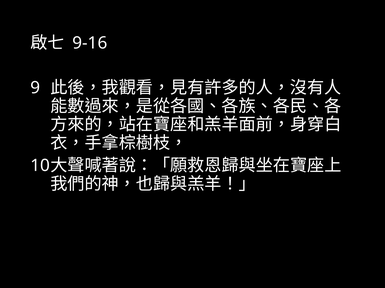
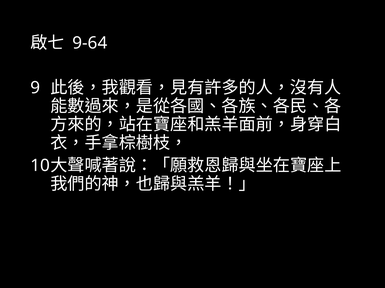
9-16: 9-16 -> 9-64 (90, 43)
